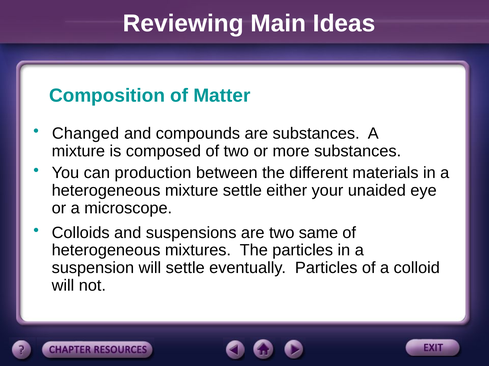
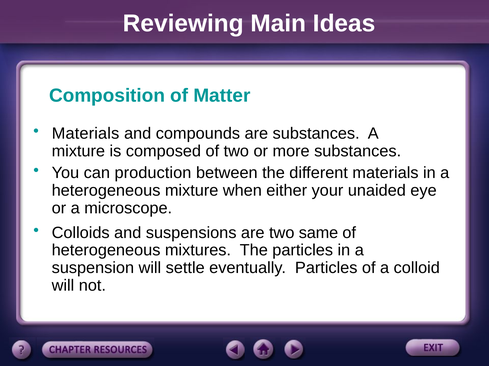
Changed: Changed -> Materials (86, 134)
mixture settle: settle -> when (242, 191)
